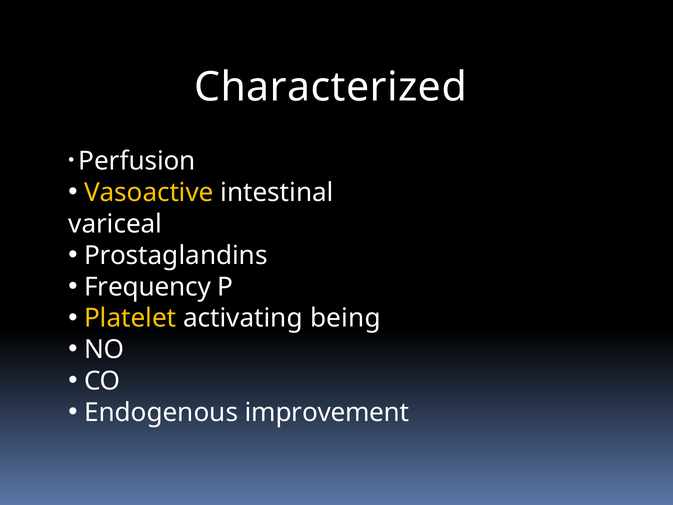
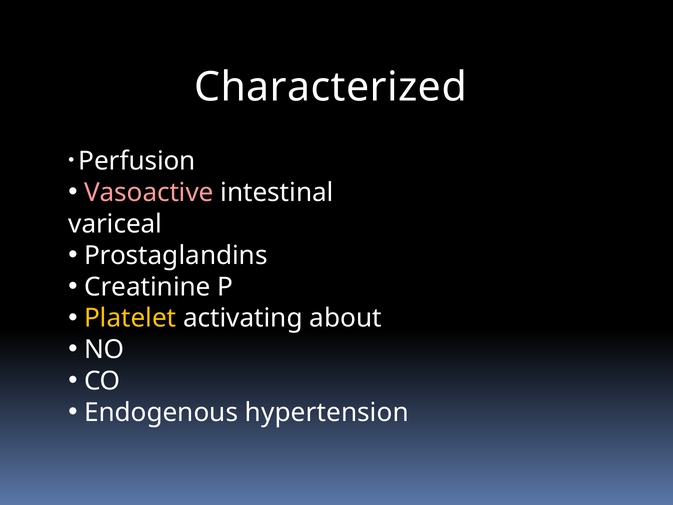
Vasoactive colour: yellow -> pink (149, 192)
Frequency: Frequency -> Creatinine (147, 287)
being: being -> about (346, 318)
improvement: improvement -> hypertension (327, 412)
